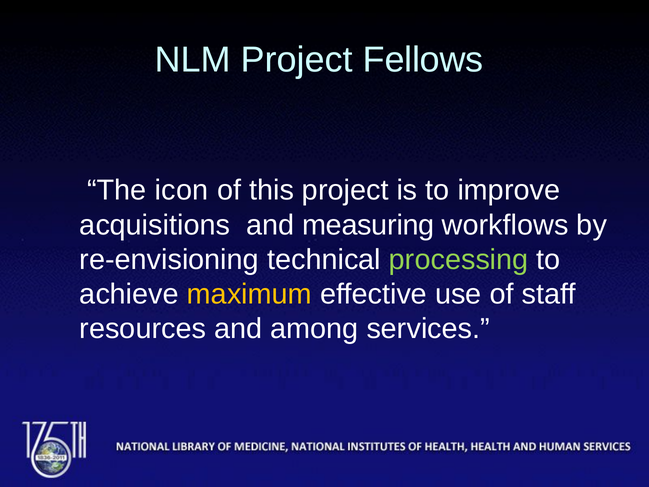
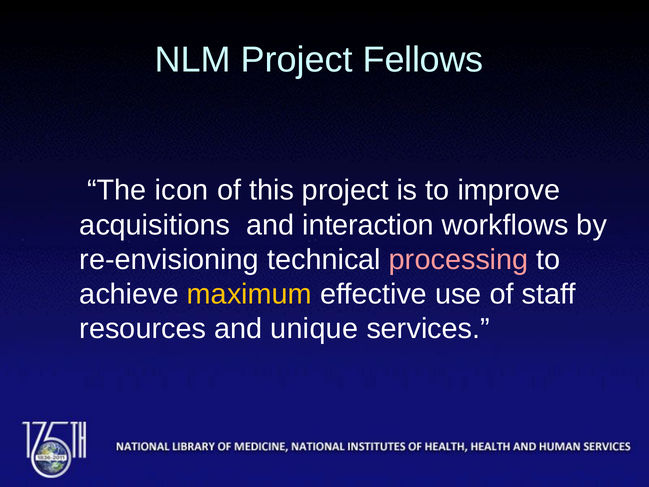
measuring: measuring -> interaction (368, 225)
processing colour: light green -> pink (459, 259)
among: among -> unique (314, 329)
